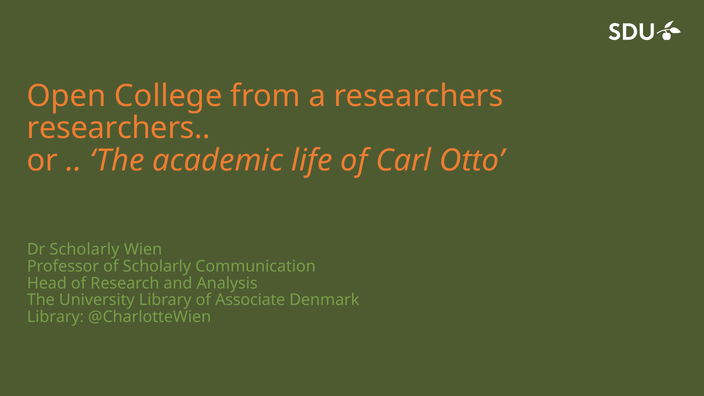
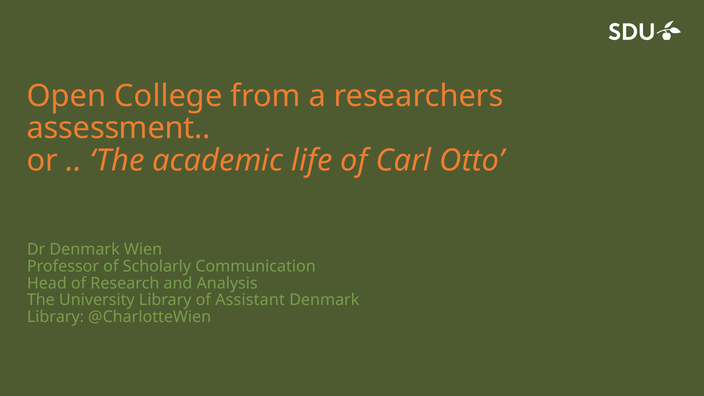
researchers: researchers -> assessment (119, 128)
Dr Scholarly: Scholarly -> Denmark (85, 250)
Associate: Associate -> Assistant (250, 300)
